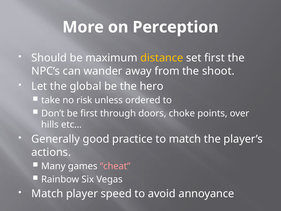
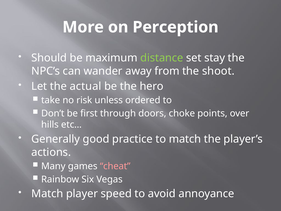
distance colour: yellow -> light green (162, 58)
set first: first -> stay (215, 58)
global: global -> actual (85, 86)
